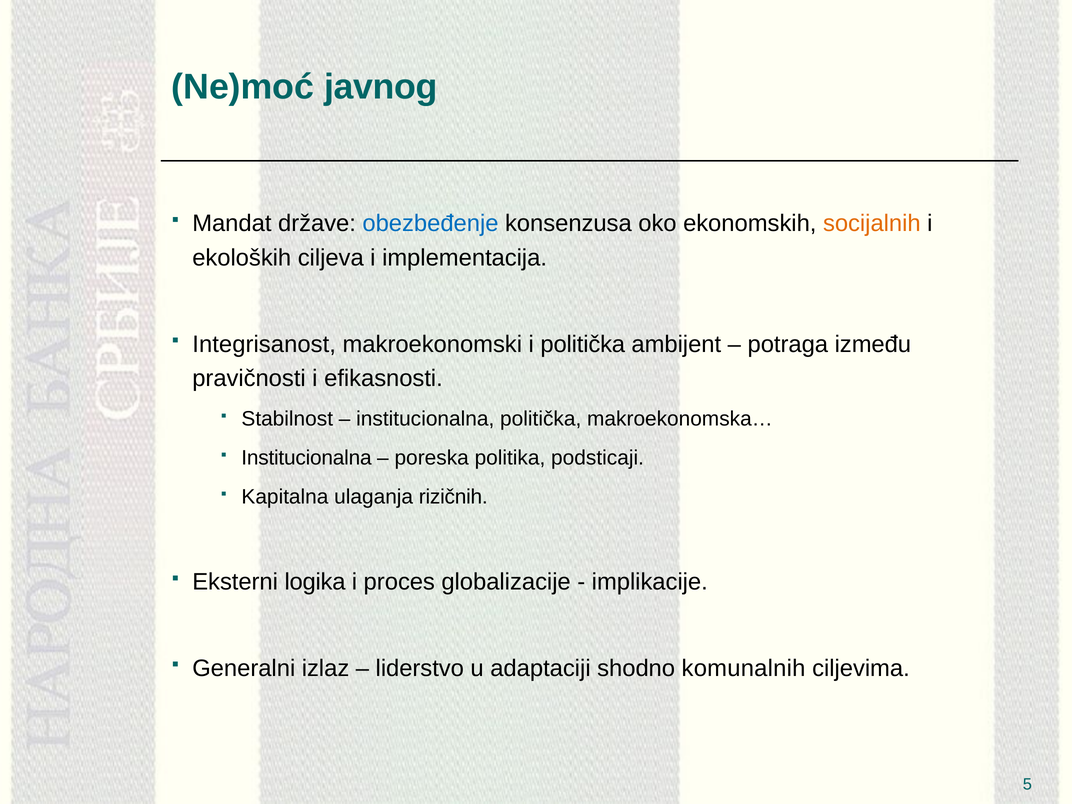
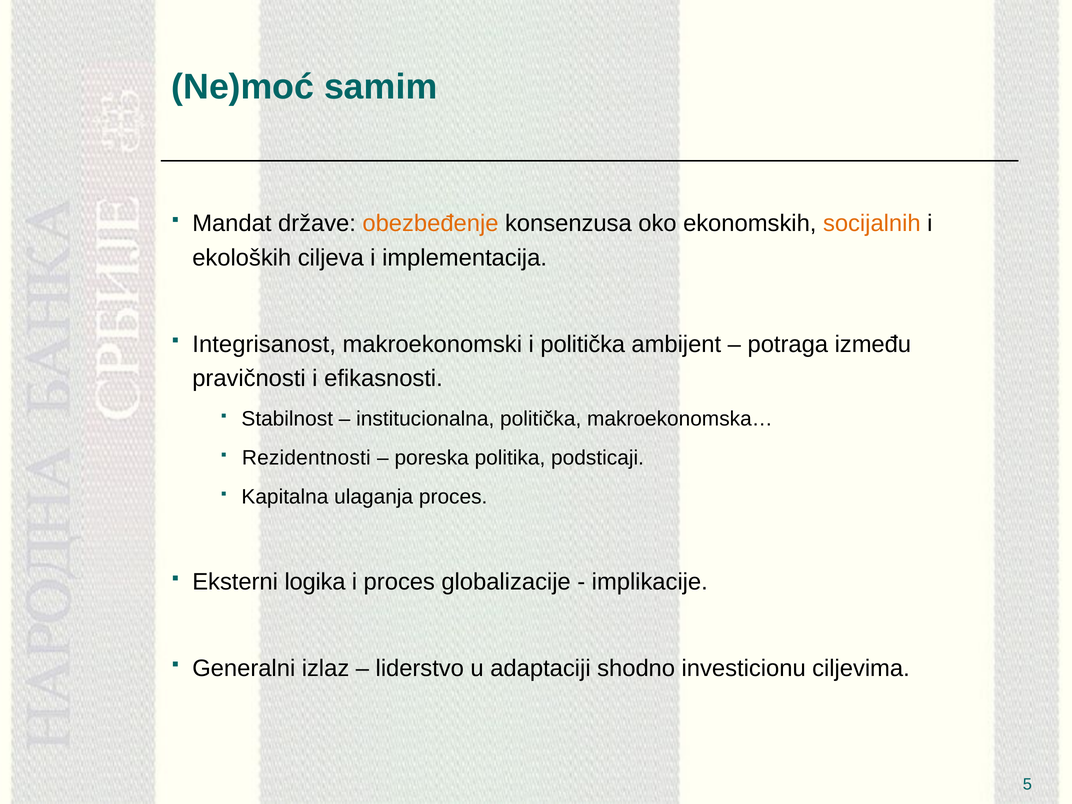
javnog: javnog -> samim (381, 87)
obezbeđenje colour: blue -> orange (430, 224)
Institucionalna: Institucionalna -> Rezidentnosti (306, 458)
ulaganja rizičnih: rizičnih -> proces (453, 497)
komunalnih: komunalnih -> investicionu (744, 668)
